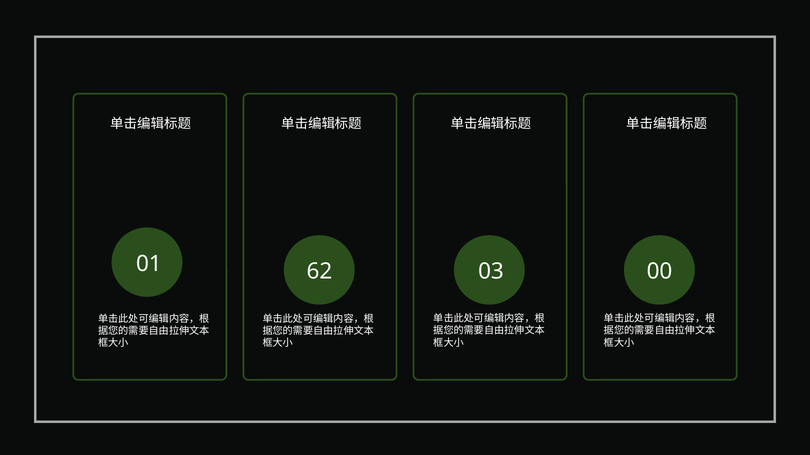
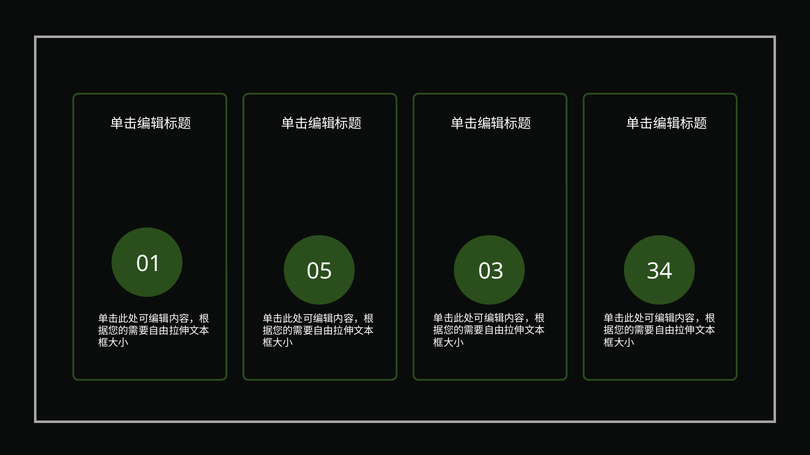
62: 62 -> 05 (319, 272)
00: 00 -> 34 (659, 272)
